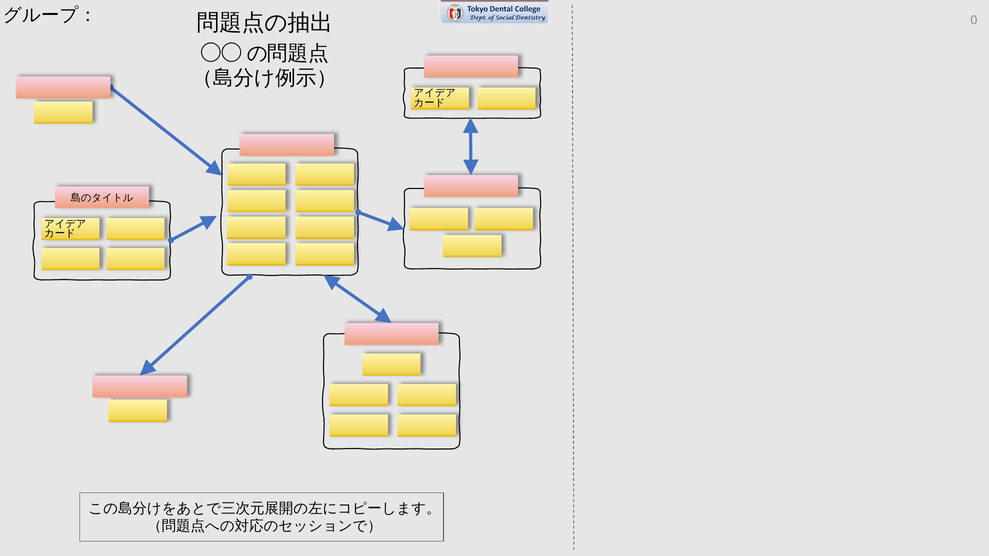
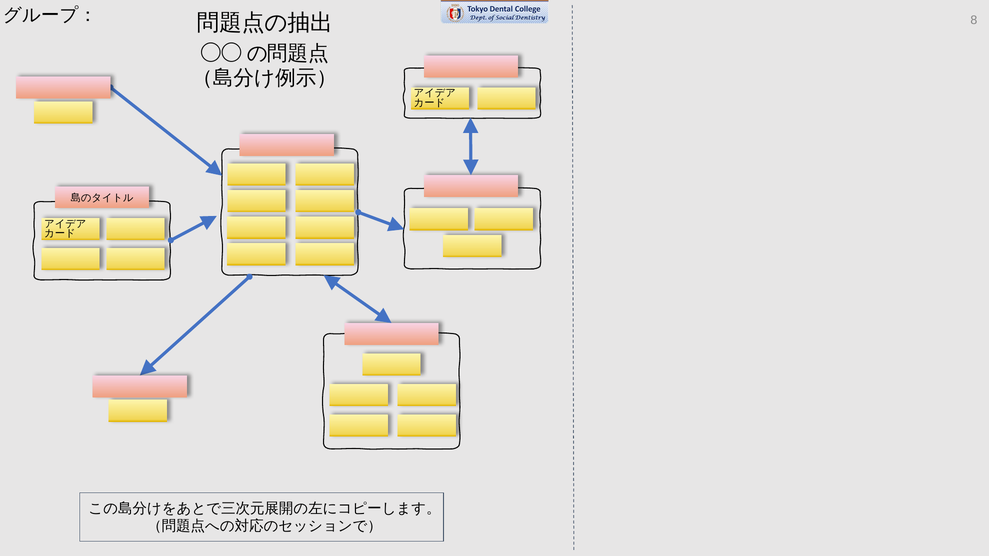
0: 0 -> 8 (974, 20)
